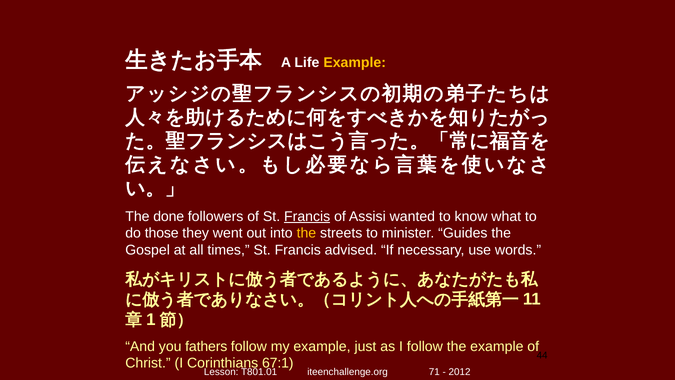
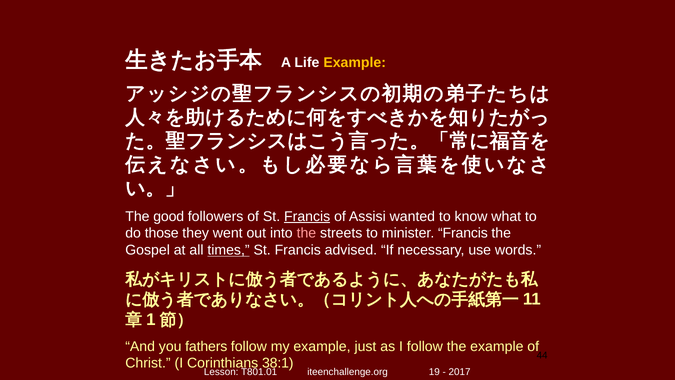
done: done -> good (169, 216)
the colour: yellow -> pink (306, 233)
minister Guides: Guides -> Francis (463, 233)
times underline: none -> present (229, 250)
67:1: 67:1 -> 38:1 (278, 363)
71: 71 -> 19 (434, 372)
2012: 2012 -> 2017 (460, 372)
